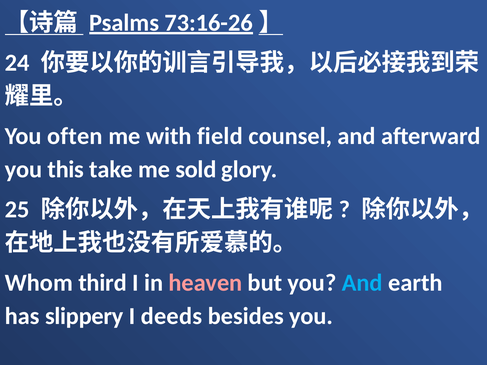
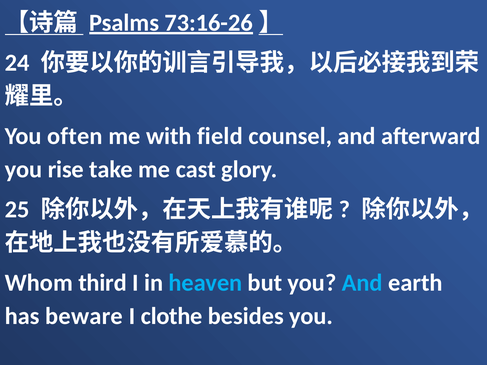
this: this -> rise (66, 170)
sold: sold -> cast (196, 170)
heaven colour: pink -> light blue (205, 283)
slippery: slippery -> beware (84, 316)
deeds: deeds -> clothe (172, 316)
